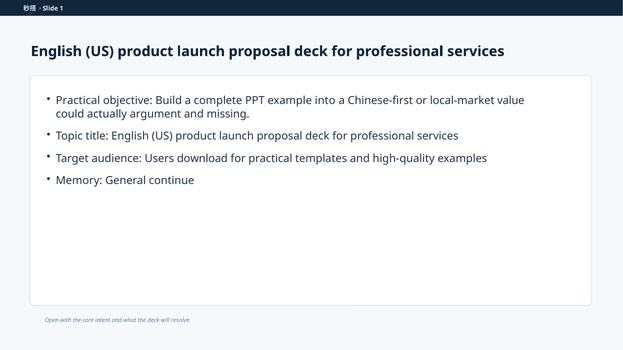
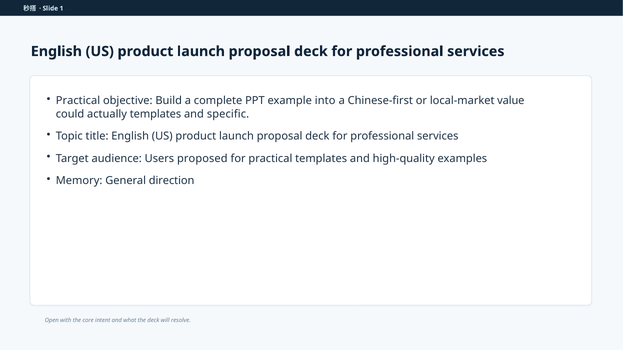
actually argument: argument -> templates (156, 114)
missing: missing -> specific (228, 114)
download: download -> proposed (202, 159)
continue: continue -> direction (172, 181)
